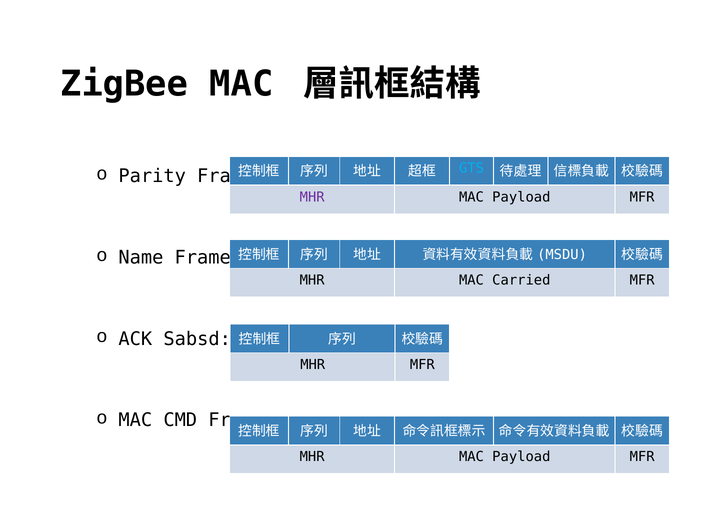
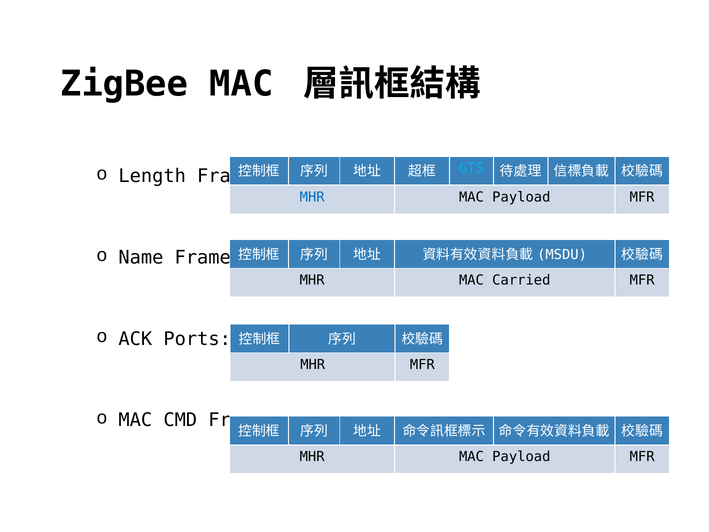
Parity: Parity -> Length (152, 176)
MHR colour: purple -> blue (312, 197)
Sabsd: Sabsd -> Ports (197, 339)
